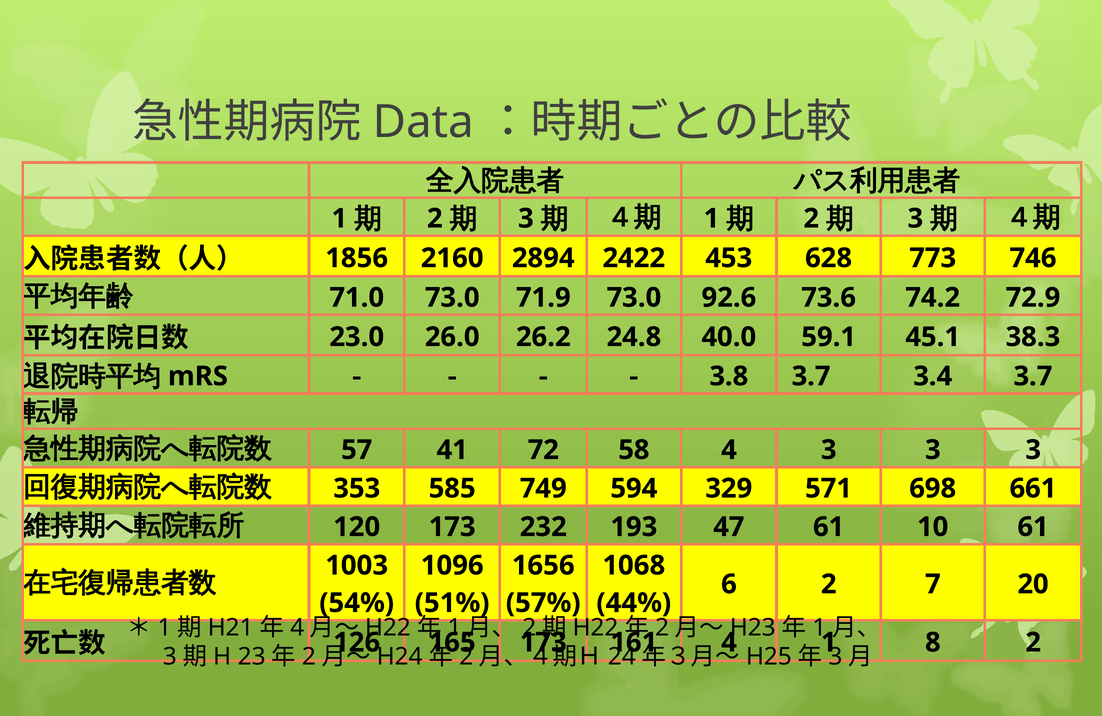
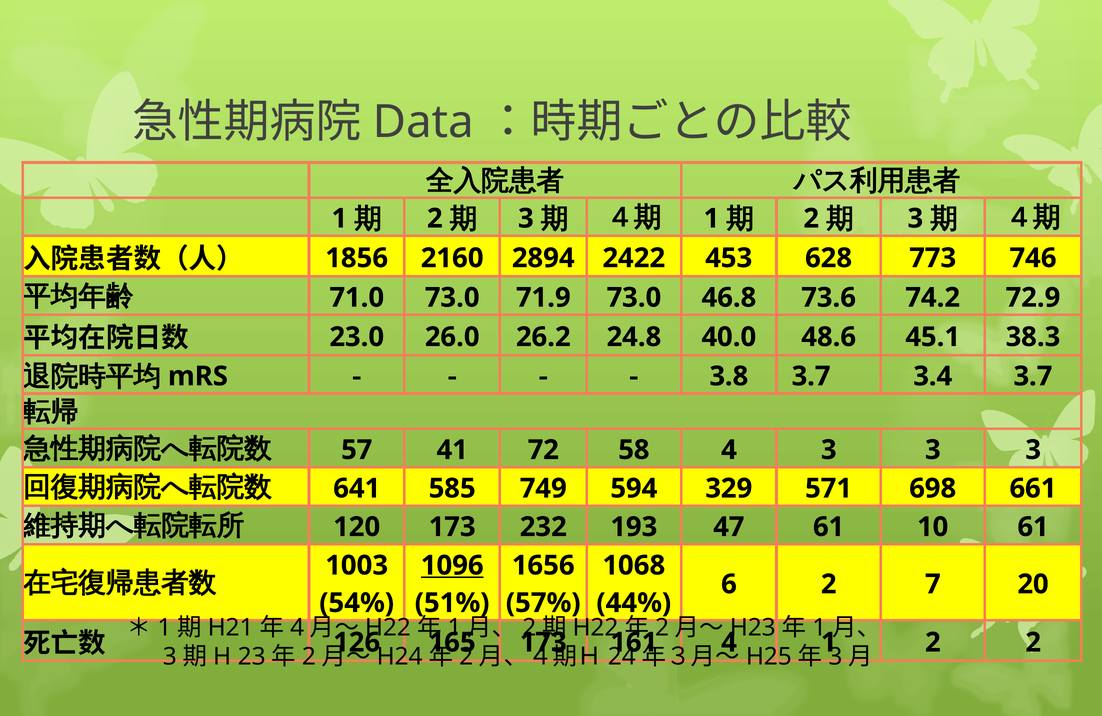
92.6: 92.6 -> 46.8 (729, 298)
59.1: 59.1 -> 48.6 (829, 337)
353: 353 -> 641 (357, 489)
1096 underline: none -> present (452, 566)
8: 8 -> 2 (933, 643)
